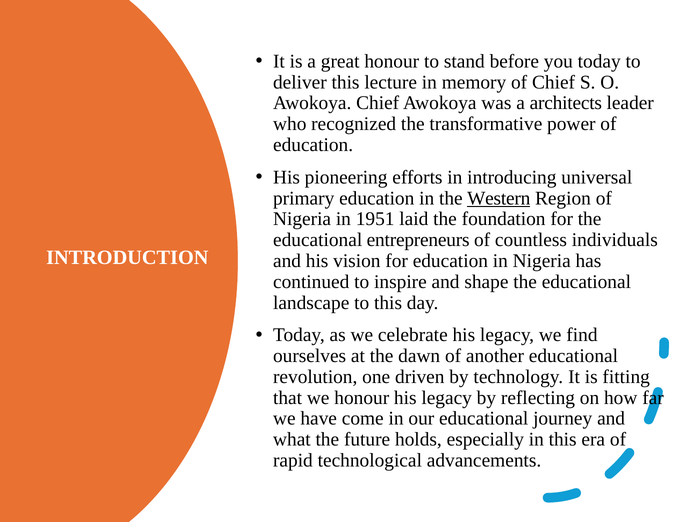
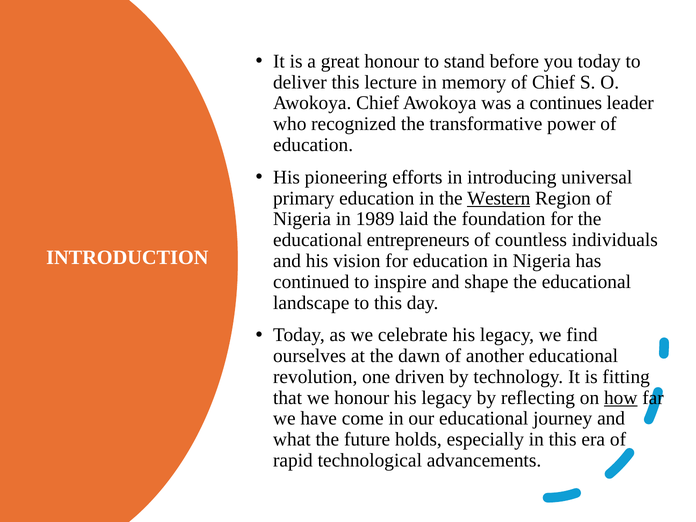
architects: architects -> continues (566, 103)
1951: 1951 -> 1989 (375, 219)
how underline: none -> present (621, 398)
